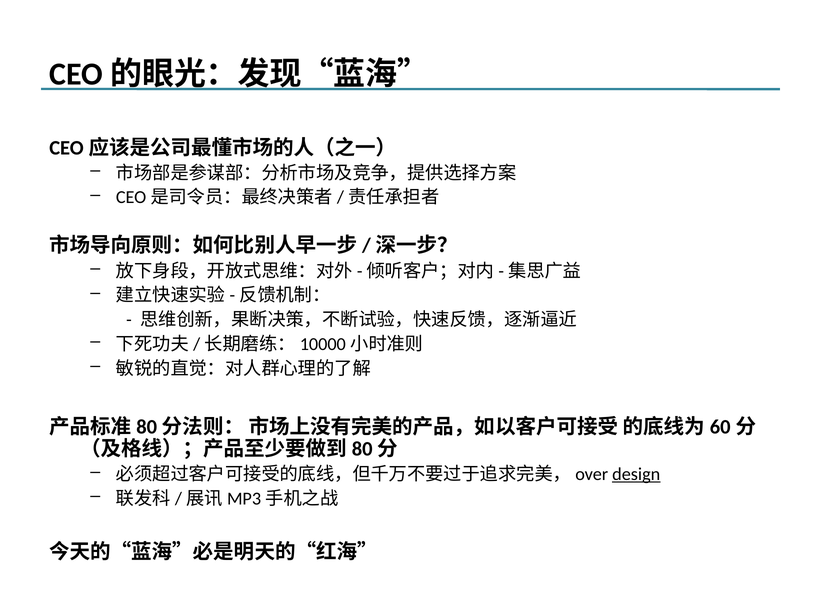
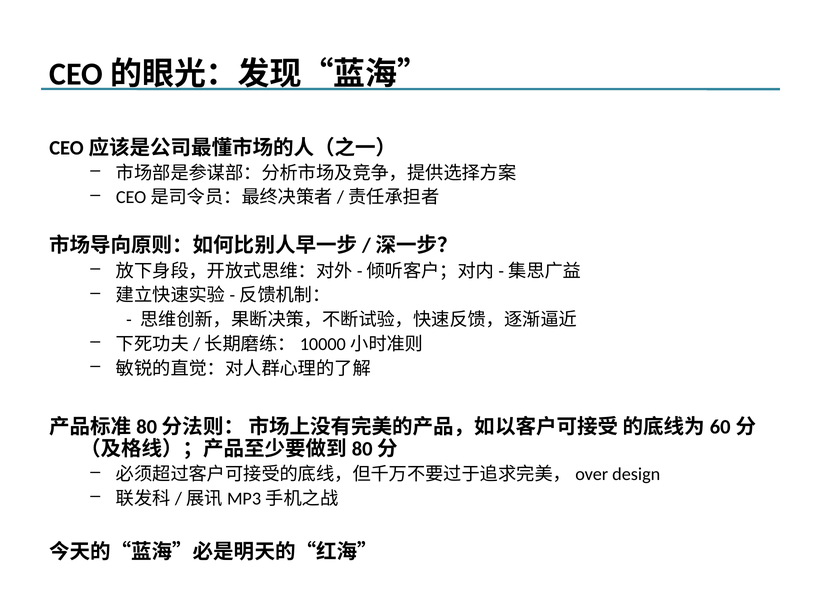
design underline: present -> none (636, 474)
